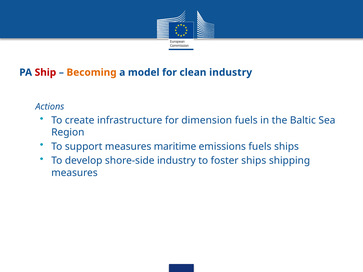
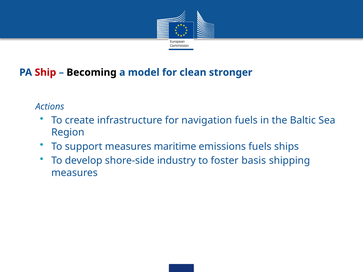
Becoming colour: orange -> black (92, 72)
clean industry: industry -> stronger (231, 72)
dimension: dimension -> navigation (207, 120)
foster ships: ships -> basis (254, 161)
